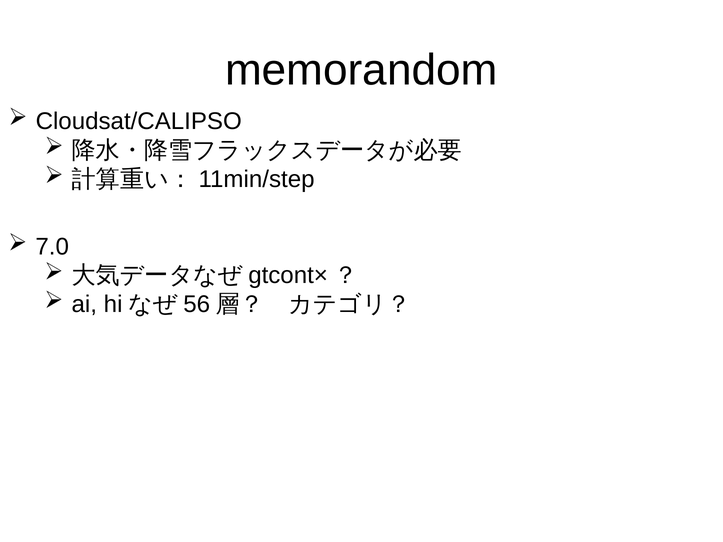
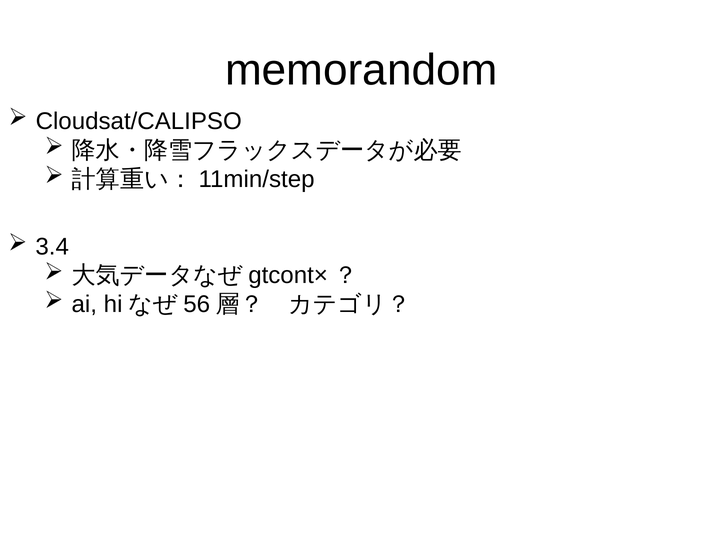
7.0: 7.0 -> 3.4 (52, 247)
